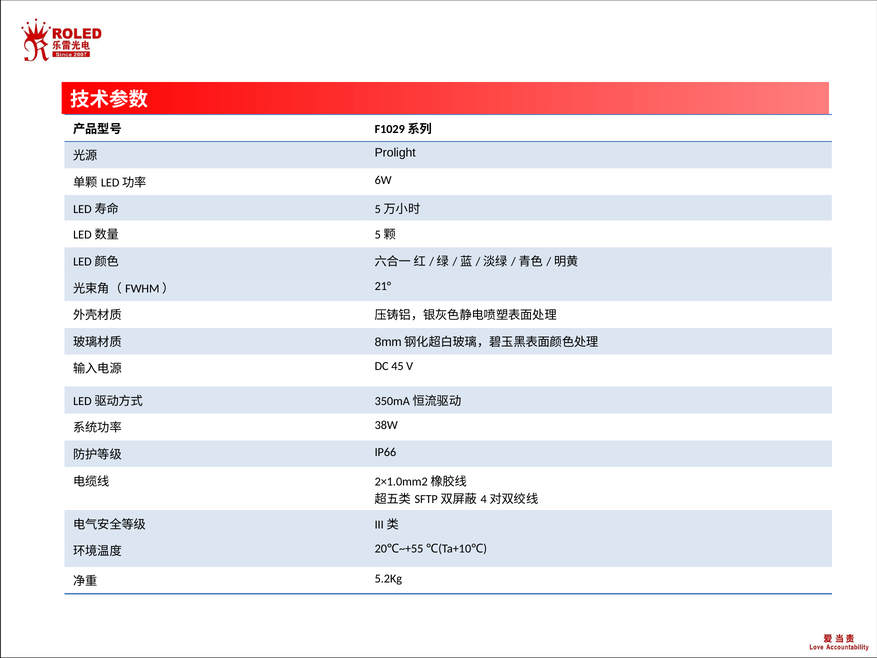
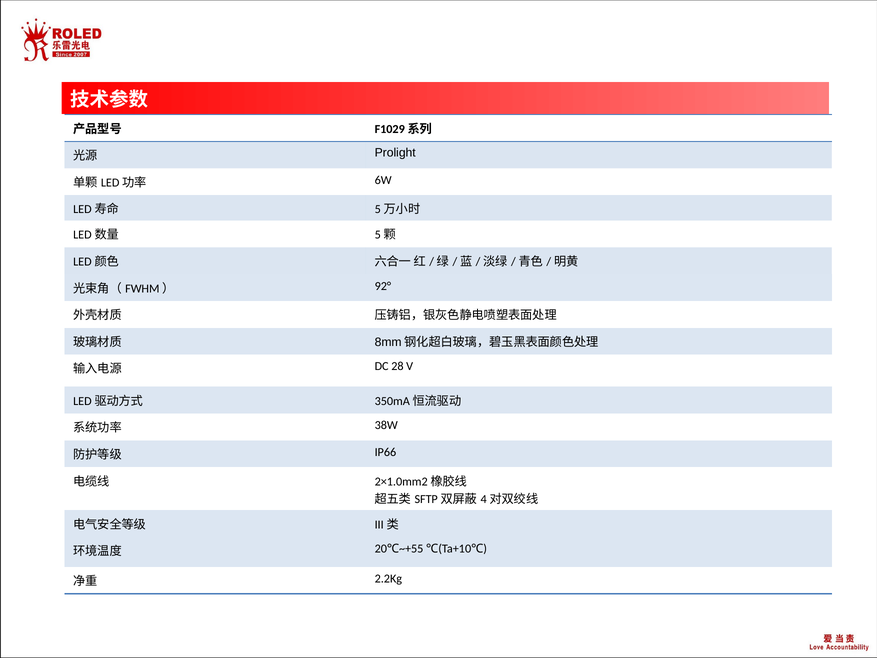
21°: 21° -> 92° (383, 286)
45: 45 -> 28 (397, 366)
5.2Kg: 5.2Kg -> 2.2Kg (388, 579)
